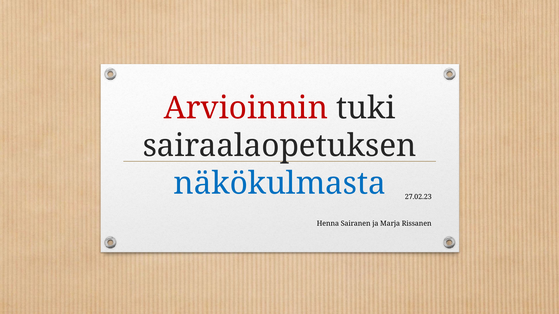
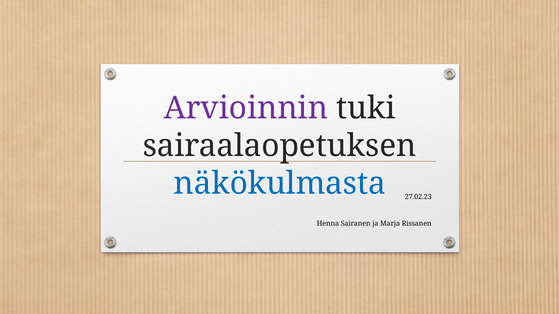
Arvioinnin colour: red -> purple (246, 108)
